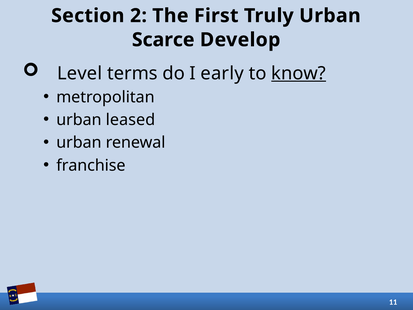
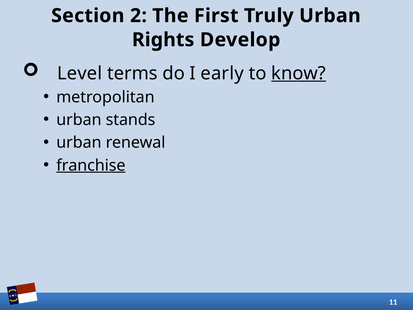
Scarce: Scarce -> Rights (163, 40)
leased: leased -> stands (131, 120)
franchise underline: none -> present (91, 165)
